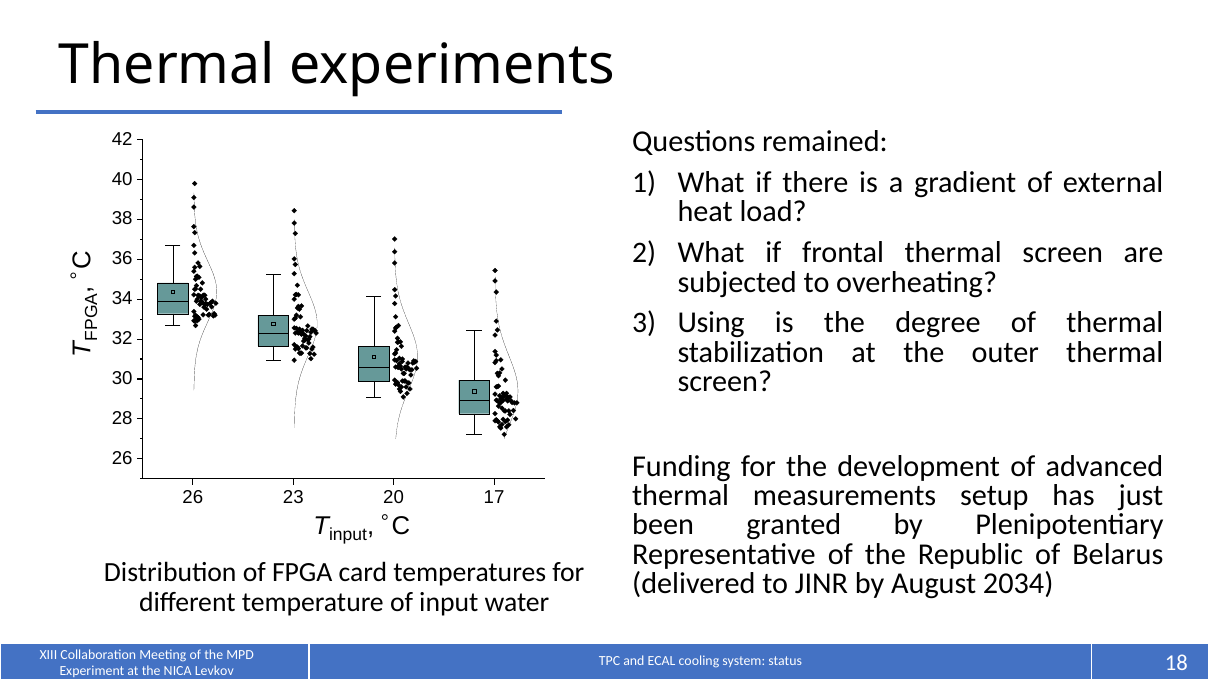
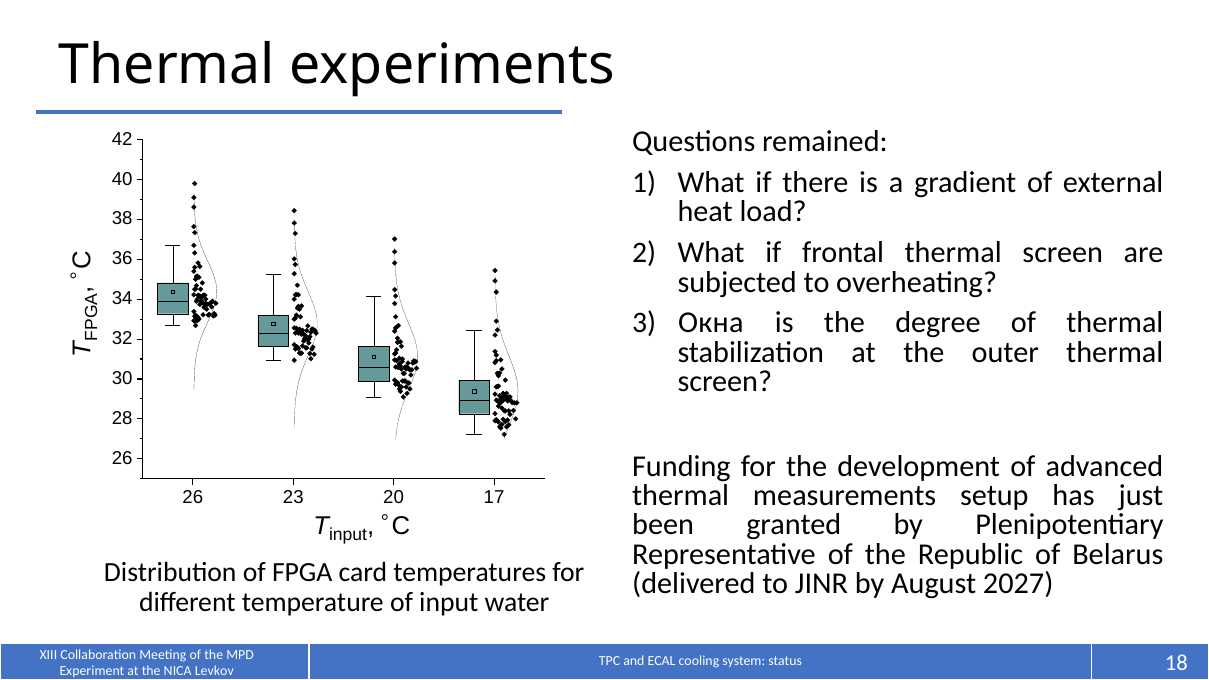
Using: Using -> Окна (711, 323)
2034: 2034 -> 2027 (1018, 584)
